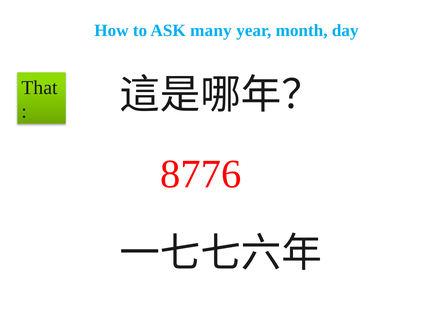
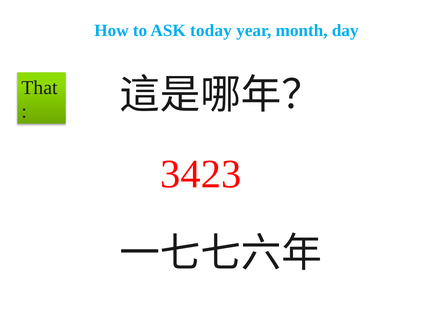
many: many -> today (211, 31)
8776: 8776 -> 3423 (201, 174)
